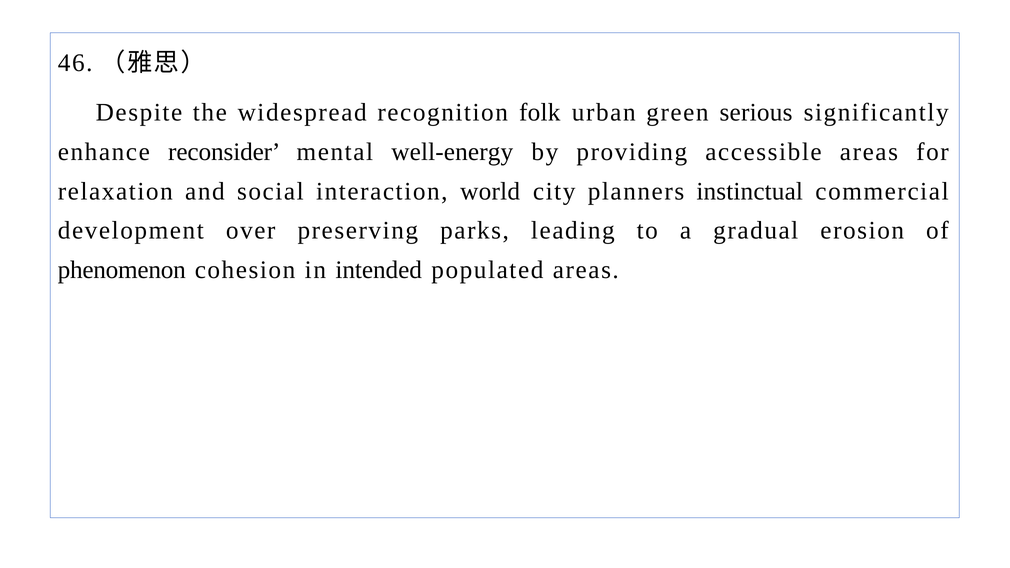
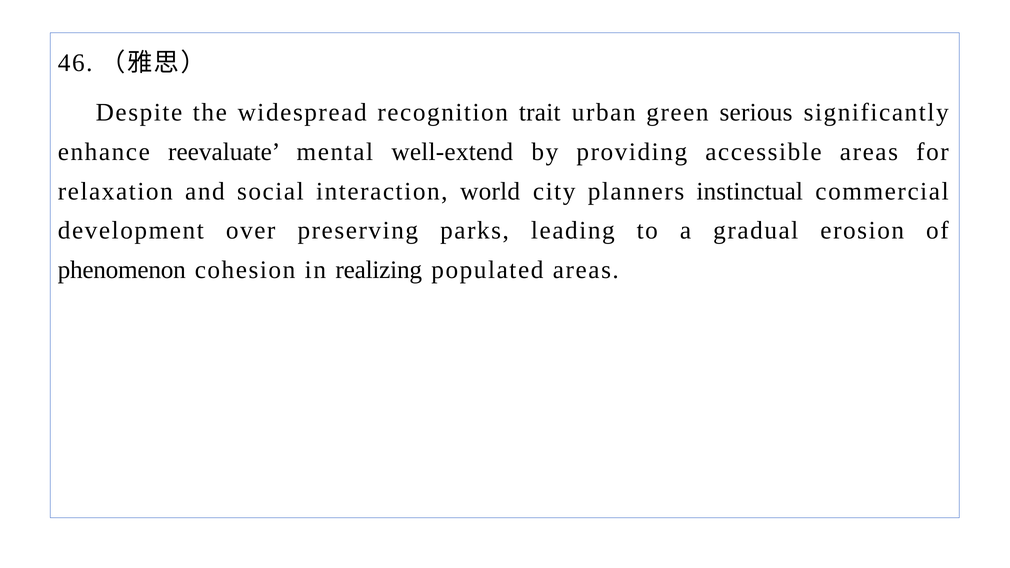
folk: folk -> trait (540, 113)
reconsider: reconsider -> reevaluate (224, 152)
well-energy: well-energy -> well-extend (452, 152)
intended: intended -> realizing (379, 270)
